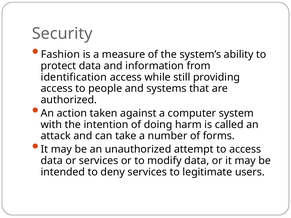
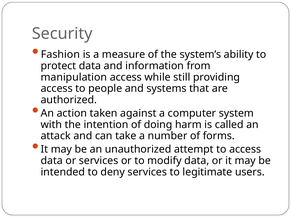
identification: identification -> manipulation (74, 77)
